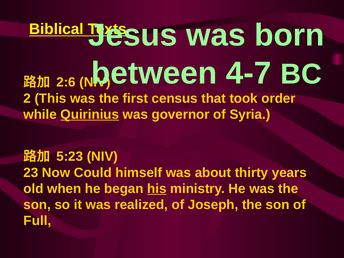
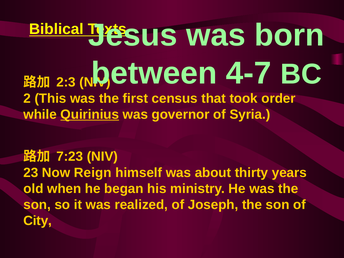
2:6: 2:6 -> 2:3 (66, 82)
5:23: 5:23 -> 7:23 (70, 157)
Could: Could -> Reign (93, 173)
his underline: present -> none (157, 189)
Full: Full -> City (38, 221)
